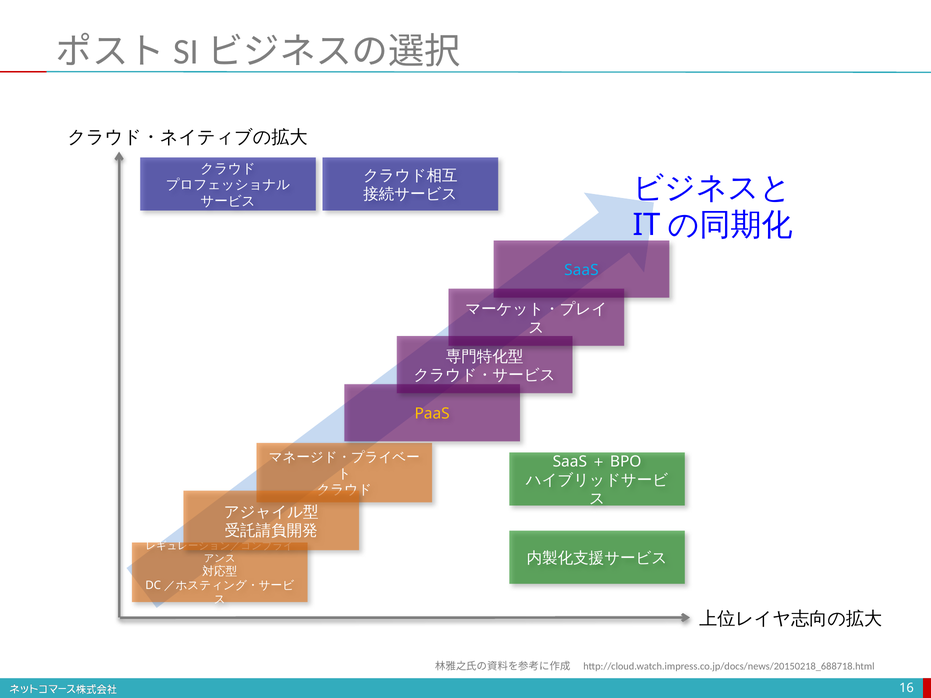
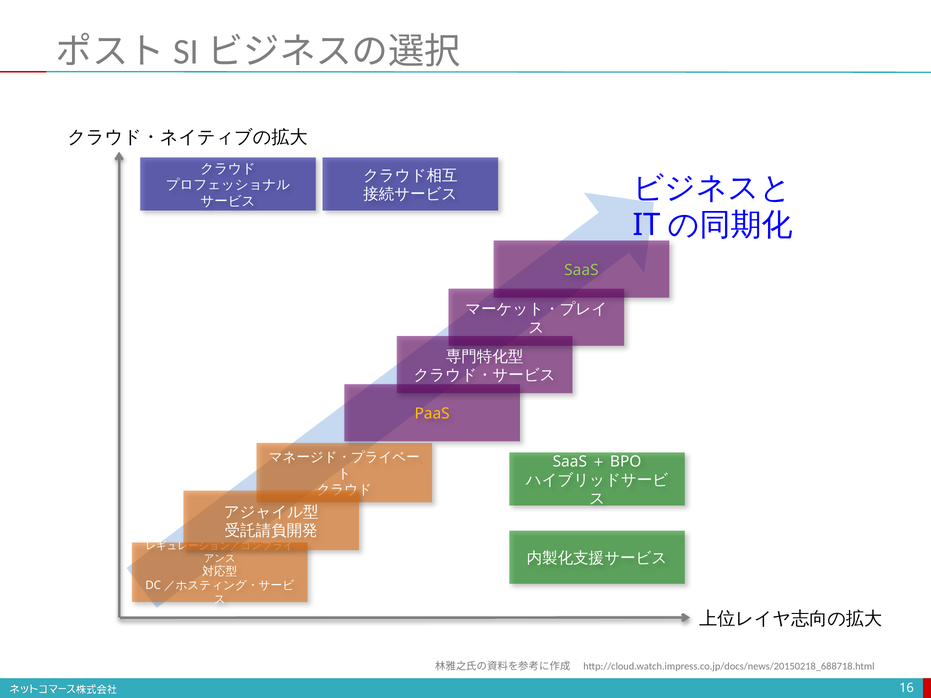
SaaS colour: light blue -> light green (581, 270)
